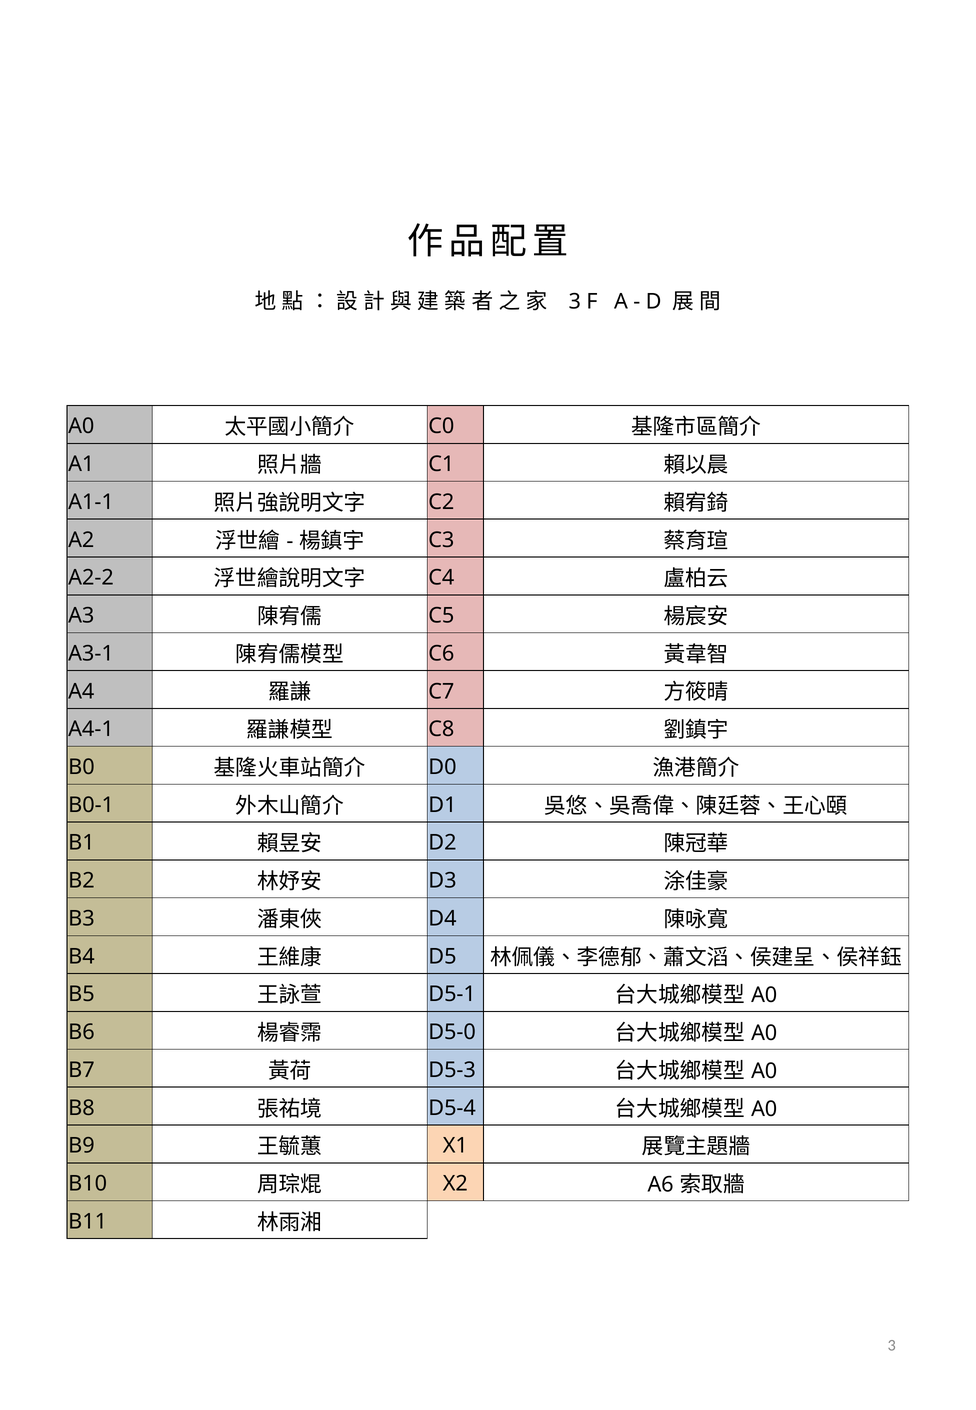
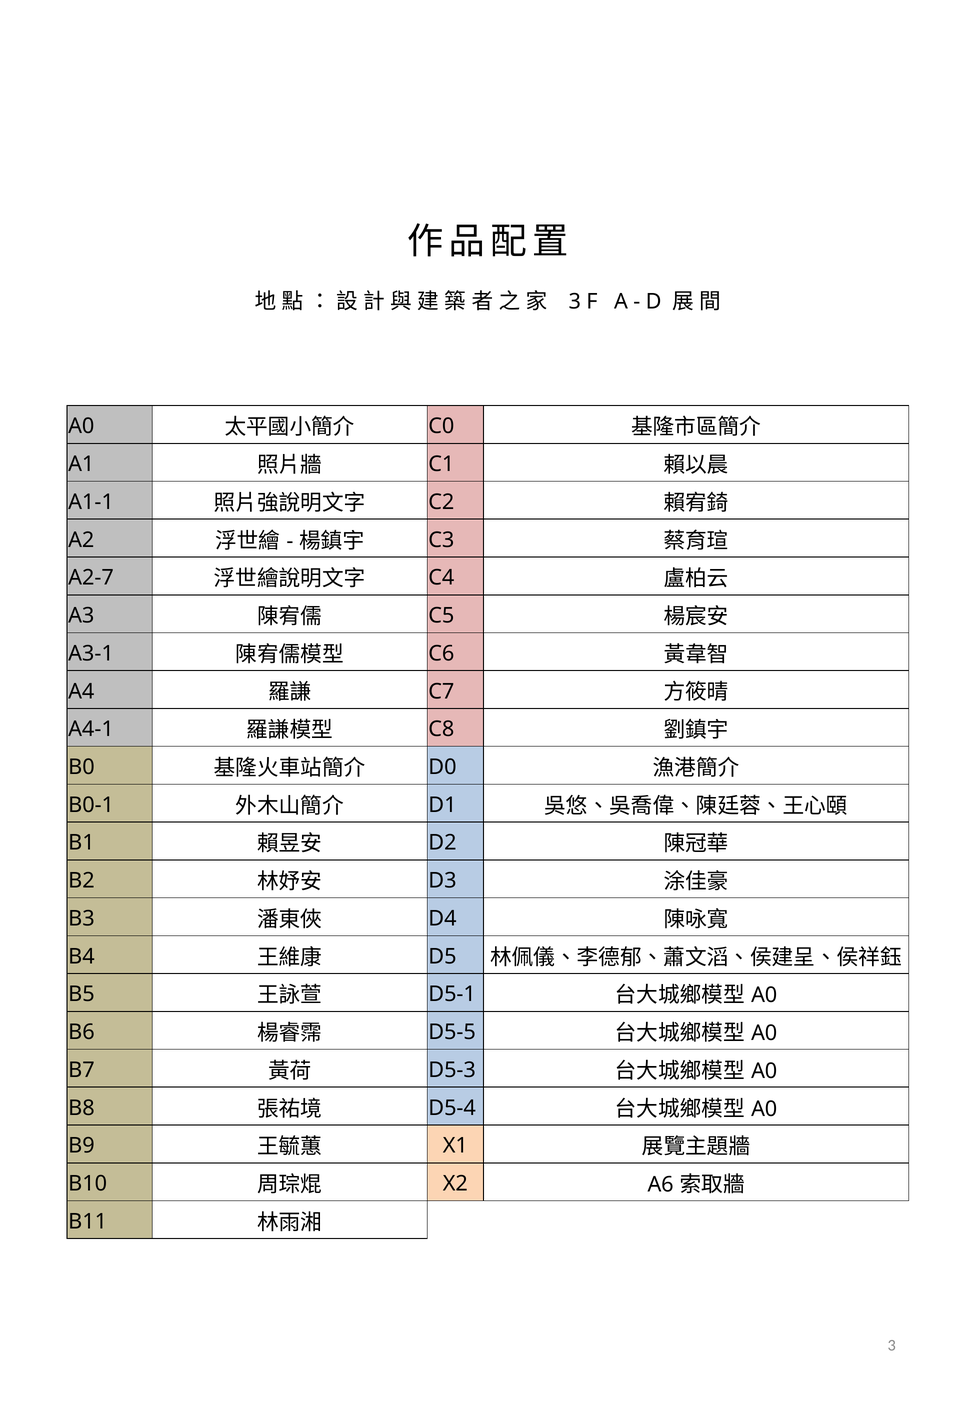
A2-2: A2-2 -> A2-7 (91, 578)
D5-0: D5-0 -> D5-5 (452, 1032)
